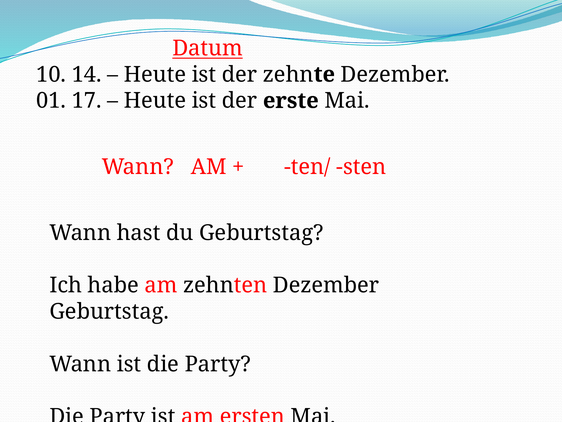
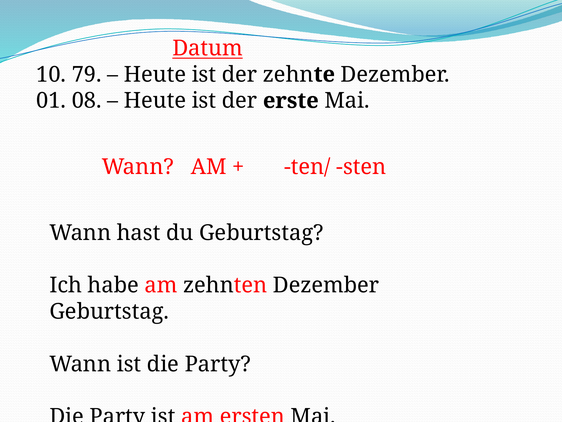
14: 14 -> 79 (87, 74)
17: 17 -> 08 (87, 101)
